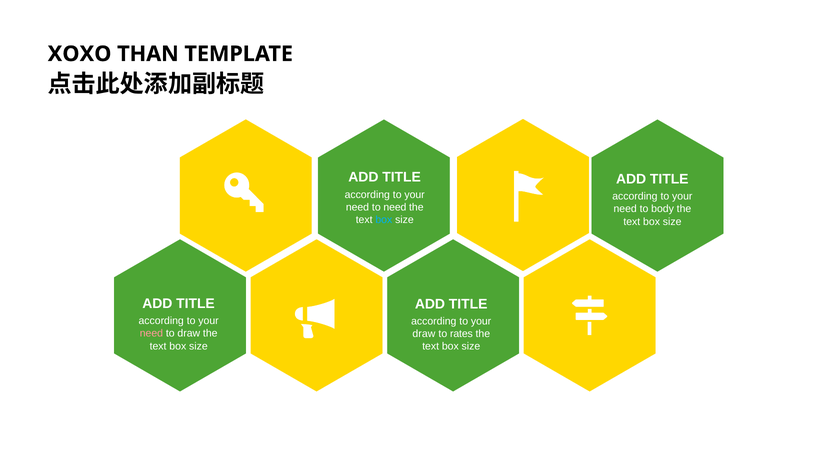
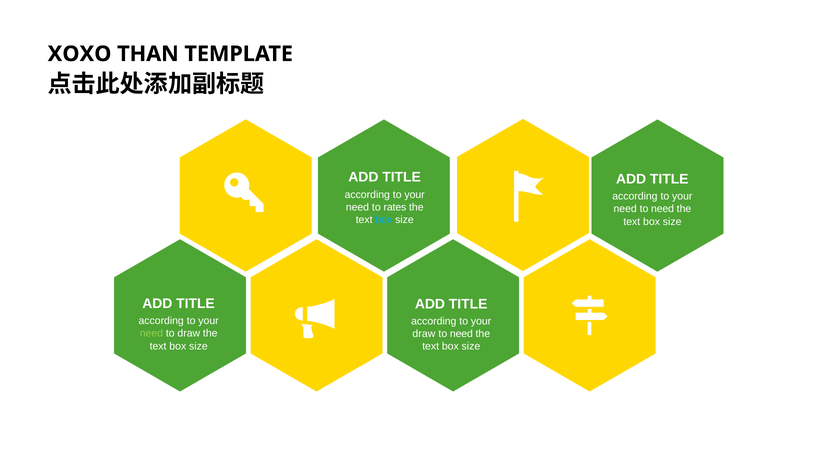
to need: need -> rates (395, 207)
need to body: body -> need (663, 209)
need colour: pink -> light green (151, 333)
rates: rates -> need (461, 334)
